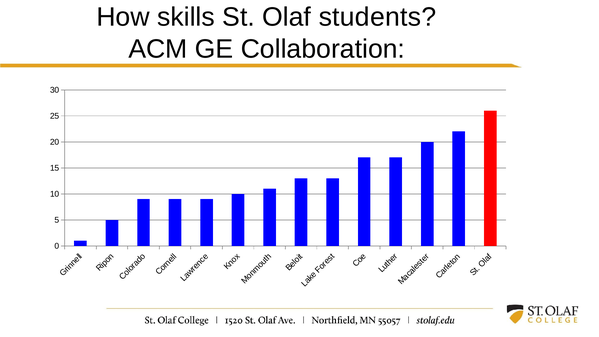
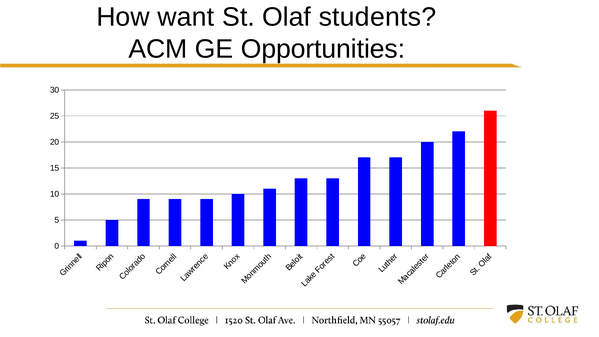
skills: skills -> want (186, 17)
Collaboration: Collaboration -> Opportunities (323, 49)
